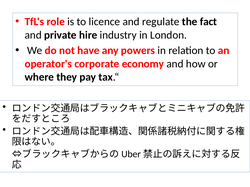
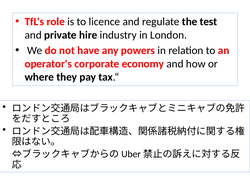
fact: fact -> test (208, 22)
